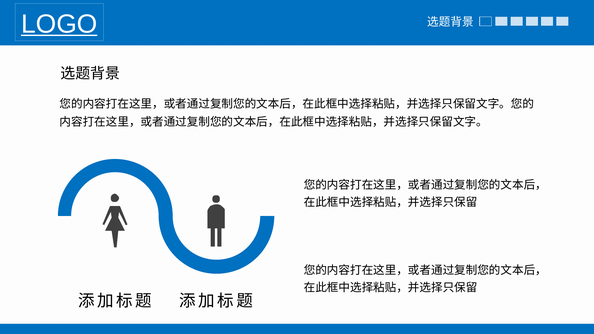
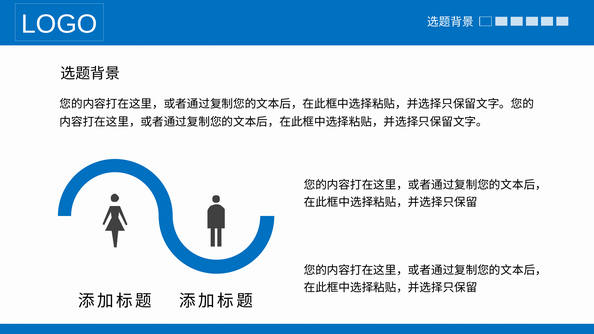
LOGO underline: present -> none (59, 24)
